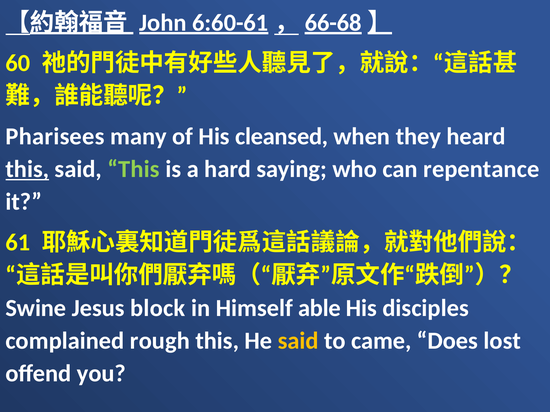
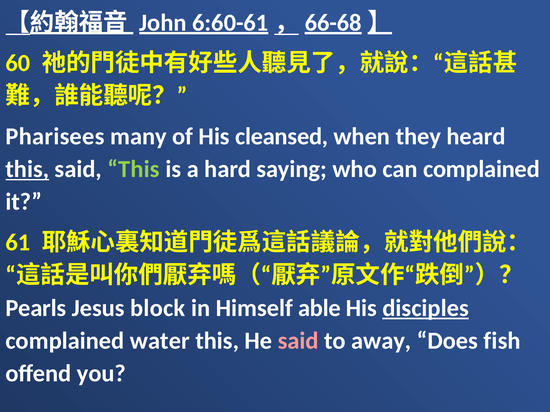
can repentance: repentance -> complained (481, 169)
Swine: Swine -> Pearls (36, 308)
disciples underline: none -> present (426, 308)
rough: rough -> water (160, 341)
said colour: yellow -> pink (298, 341)
came: came -> away (381, 341)
lost: lost -> fish (502, 341)
